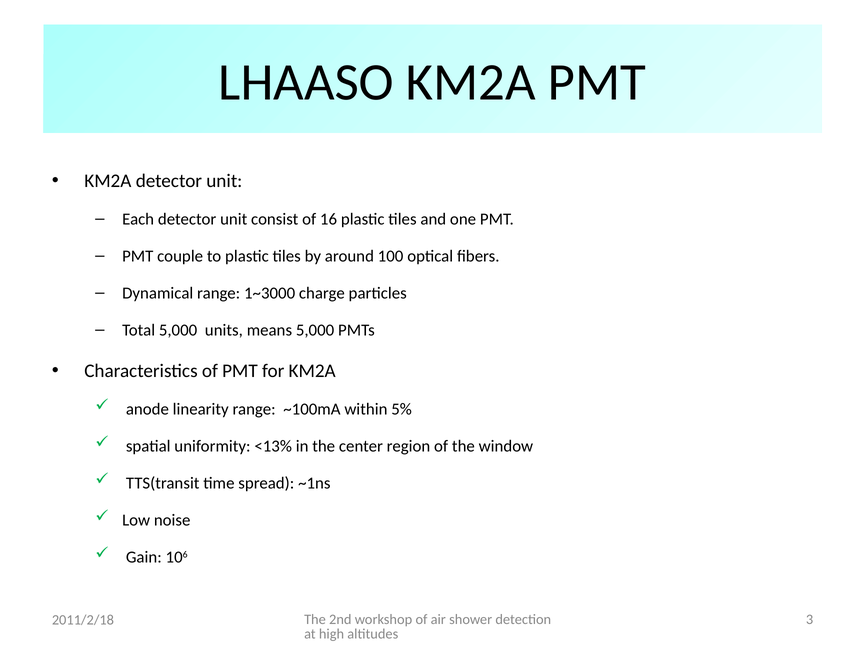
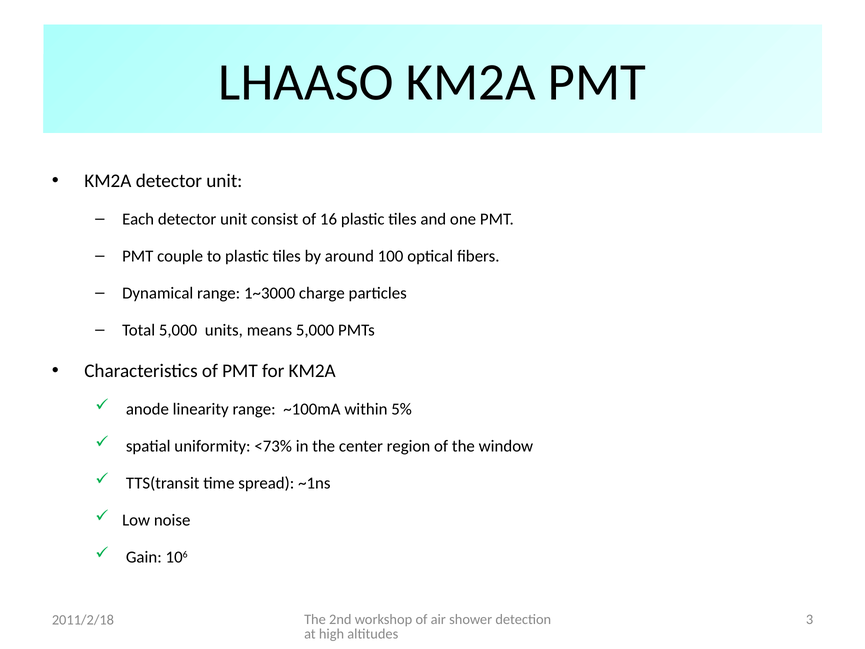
<13%: <13% -> <73% (273, 446)
